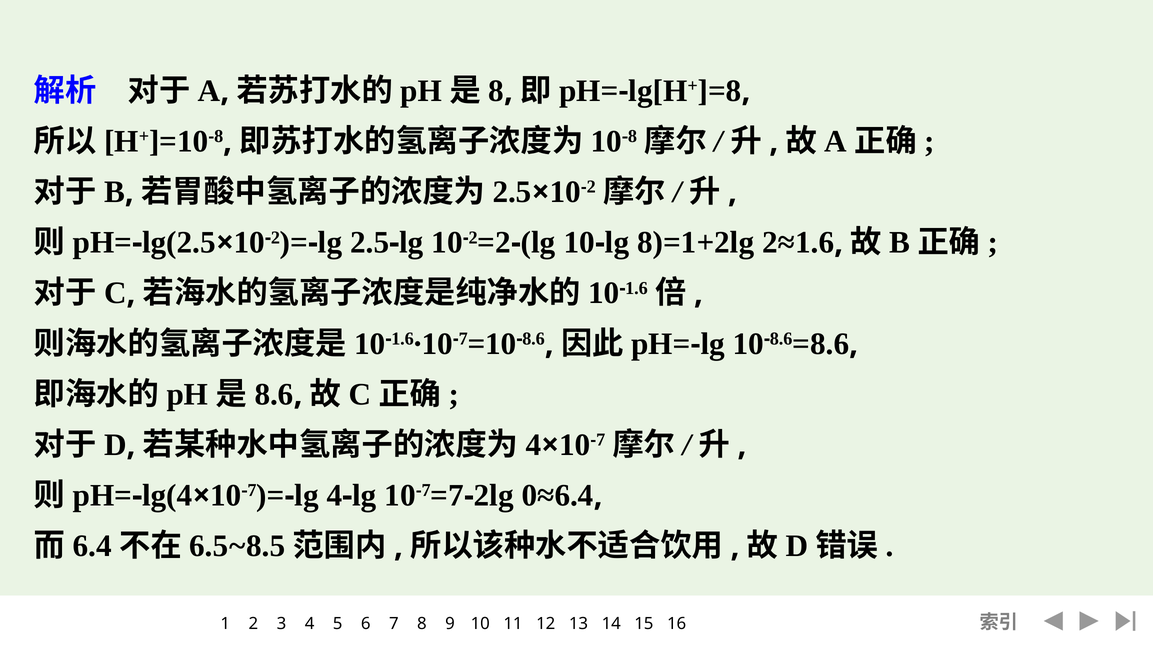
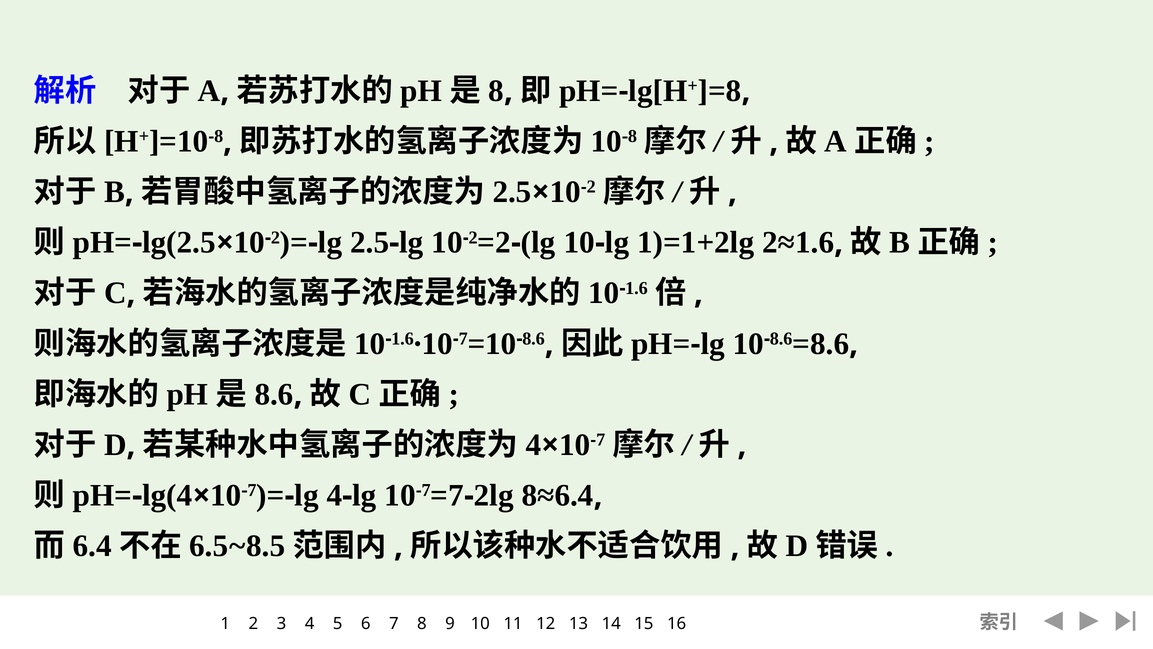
8)=1+2lg: 8)=1+2lg -> 1)=1+2lg (696, 243)
0≈6.4: 0≈6.4 -> 8≈6.4 (558, 495)
